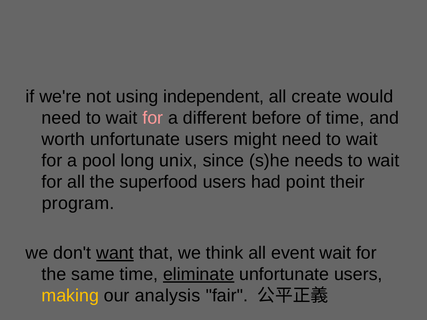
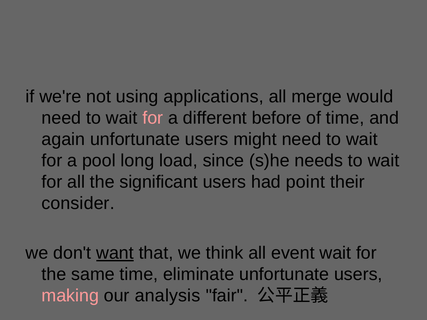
independent: independent -> applications (214, 97)
create: create -> merge (317, 97)
worth: worth -> again (63, 139)
unix: unix -> load (178, 161)
superfood: superfood -> significant (159, 182)
program: program -> consider (78, 203)
eliminate underline: present -> none (199, 275)
making colour: yellow -> pink (70, 296)
